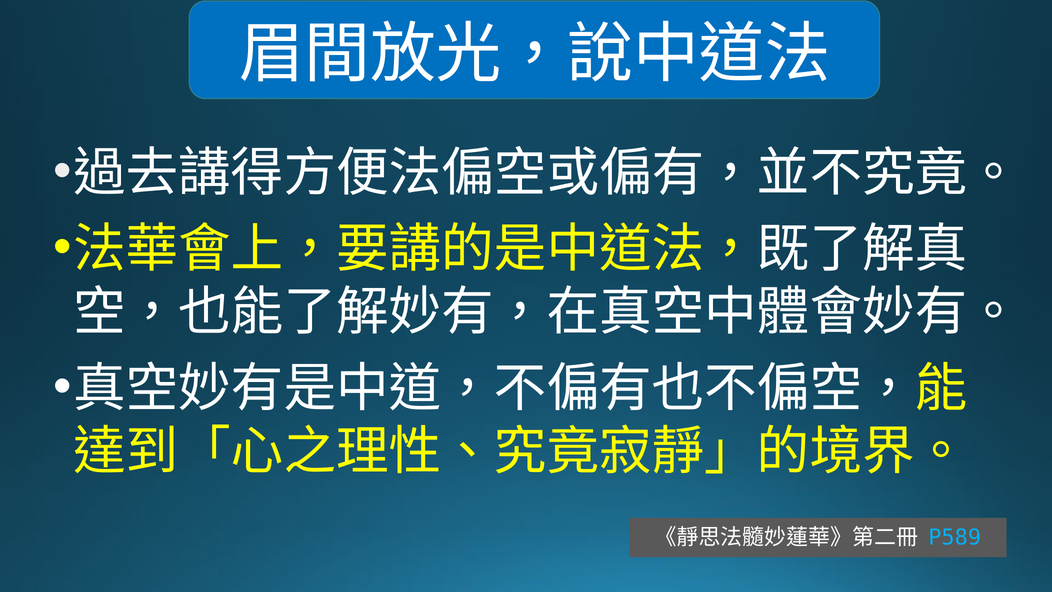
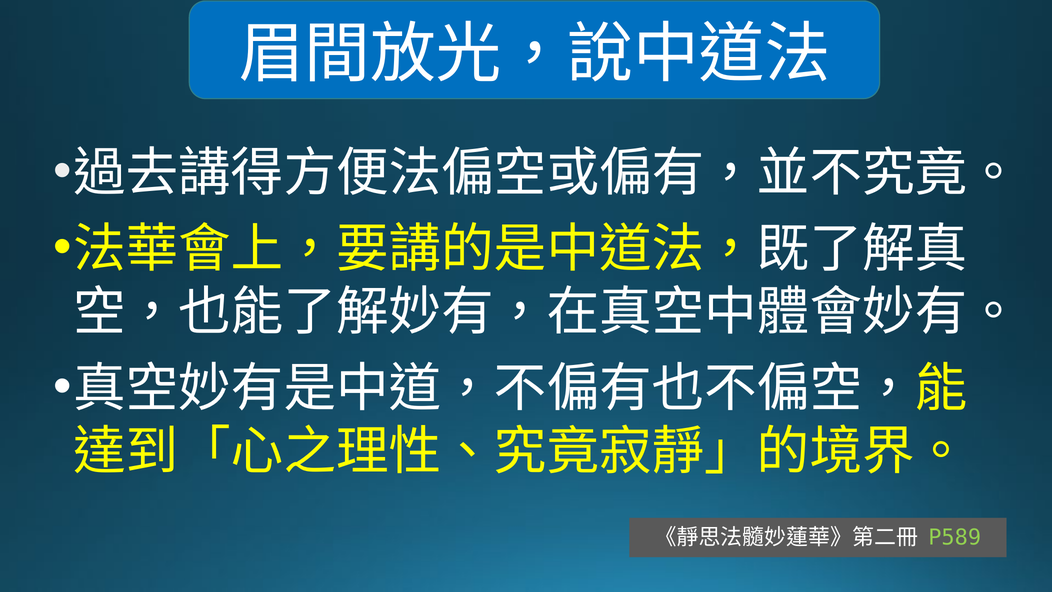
P589 colour: light blue -> light green (955, 537)
